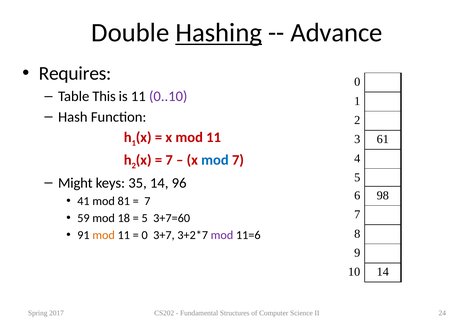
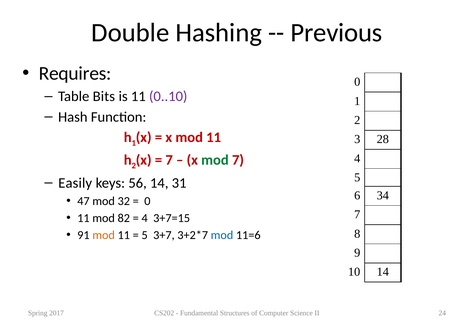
Hashing underline: present -> none (219, 33)
Advance: Advance -> Previous (336, 33)
This: This -> Bits (104, 97)
61: 61 -> 28 (383, 139)
mod colour: blue -> green (215, 160)
Might: Might -> Easily (75, 183)
35: 35 -> 56 (138, 183)
96: 96 -> 31 (179, 183)
98: 98 -> 34 (383, 196)
41: 41 -> 47 (83, 201)
81: 81 -> 32 (124, 201)
7: 7 -> 0 (147, 201)
59: 59 -> 11 (83, 218)
18: 18 -> 82 (124, 218)
5: 5 -> 4 (145, 218)
3+7=60: 3+7=60 -> 3+7=15 (172, 218)
0: 0 -> 5 (145, 235)
mod colour: purple -> blue (222, 235)
